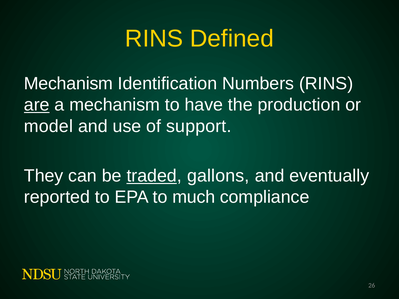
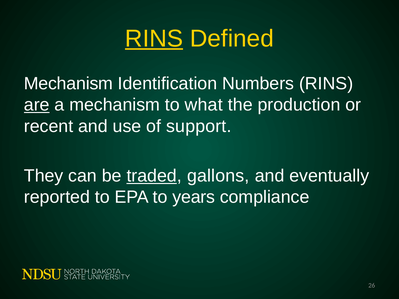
RINS underline: none -> present (154, 39)
have: have -> what (204, 105)
model: model -> recent (49, 126)
much: much -> years (194, 197)
